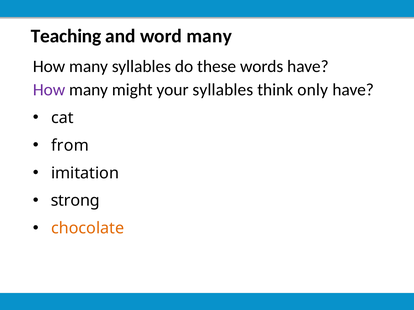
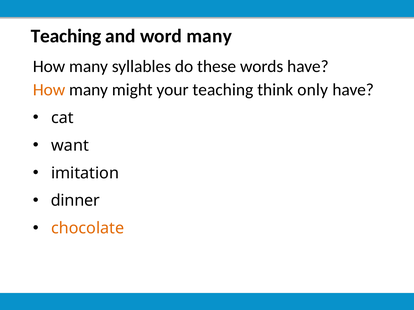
How colour: purple -> orange (49, 90)
your syllables: syllables -> teaching (223, 90)
from: from -> want (70, 146)
strong: strong -> dinner (75, 201)
